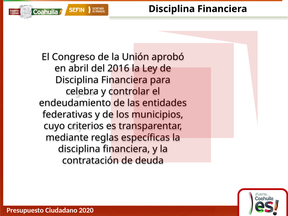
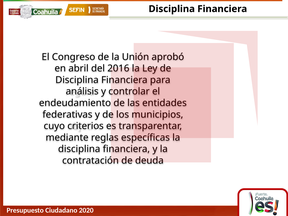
celebra: celebra -> análisis (82, 91)
